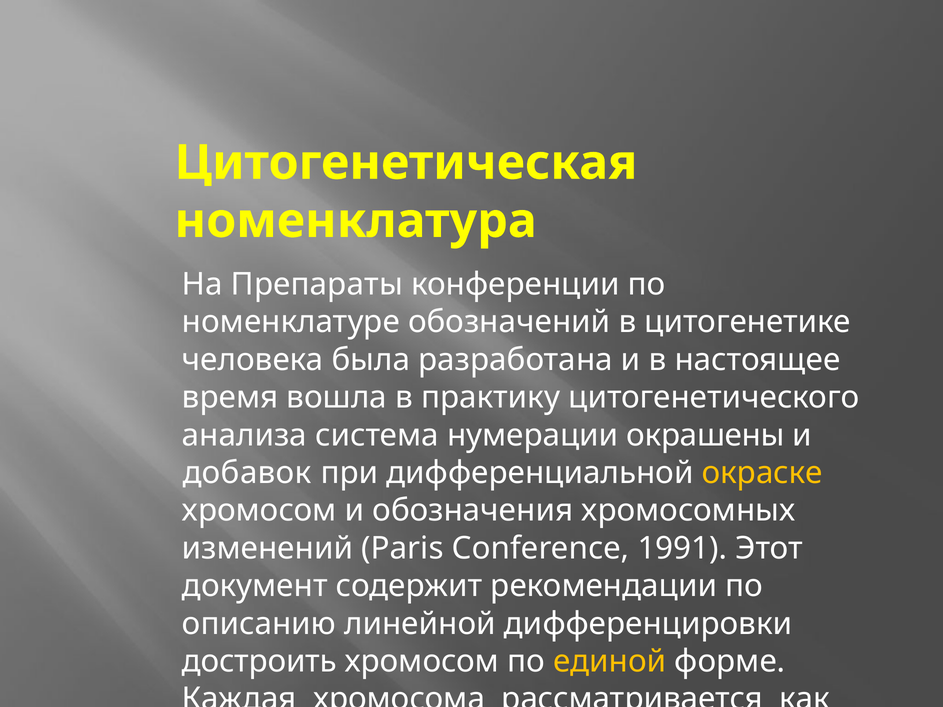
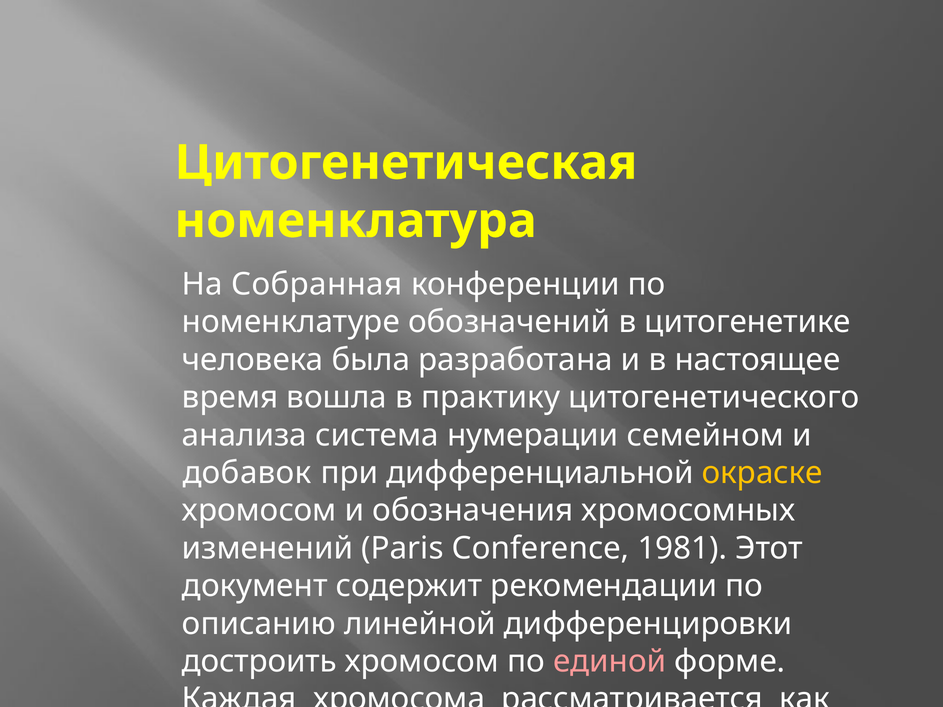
Препараты: Препараты -> Собранная (317, 284)
окрашены: окрашены -> семейном (705, 435)
1991: 1991 -> 1981 (682, 548)
единой colour: yellow -> pink (610, 662)
